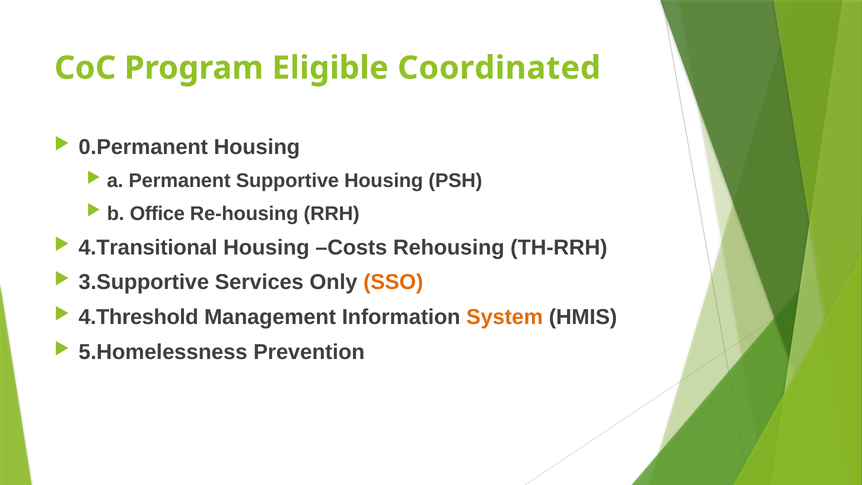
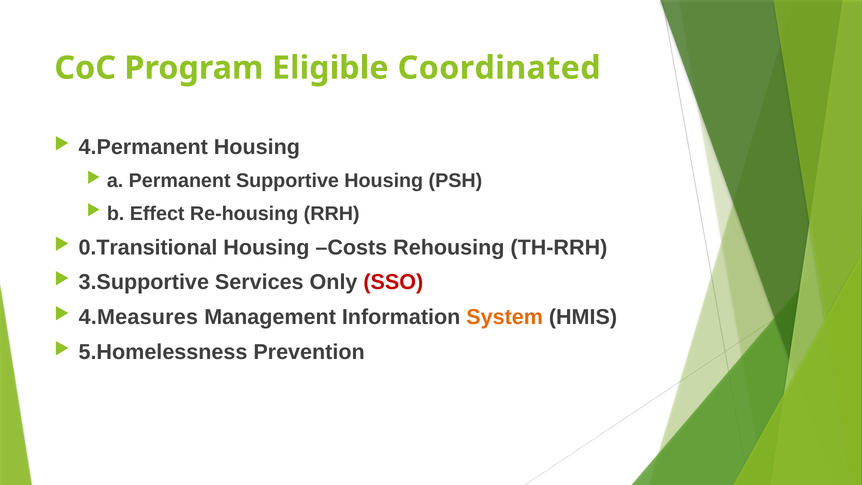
0.Permanent: 0.Permanent -> 4.Permanent (143, 147)
Office: Office -> Effect (157, 214)
4.Transitional: 4.Transitional -> 0.Transitional (148, 247)
SSO colour: orange -> red (393, 282)
4.Threshold: 4.Threshold -> 4.Measures (138, 317)
